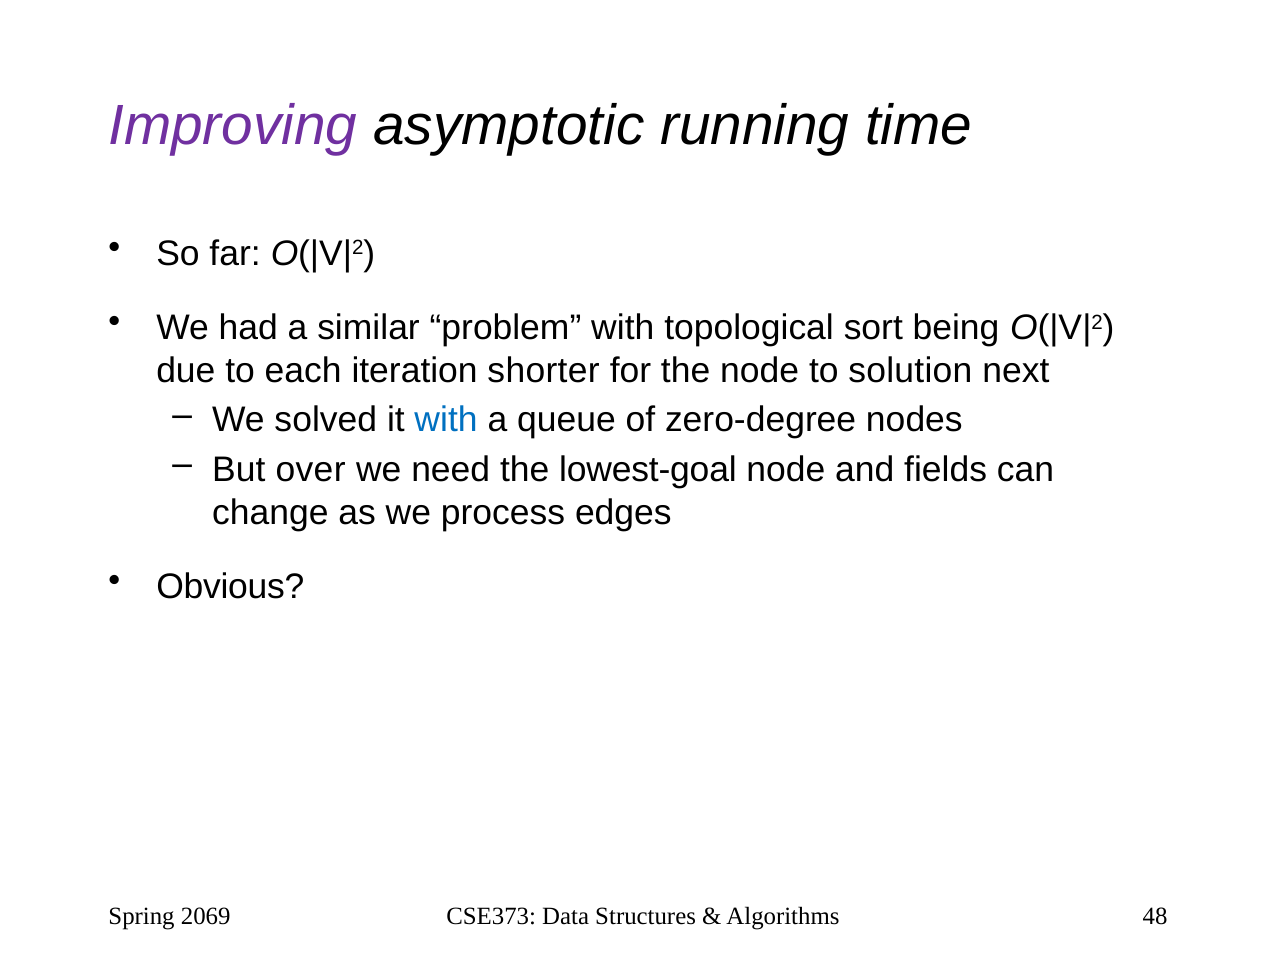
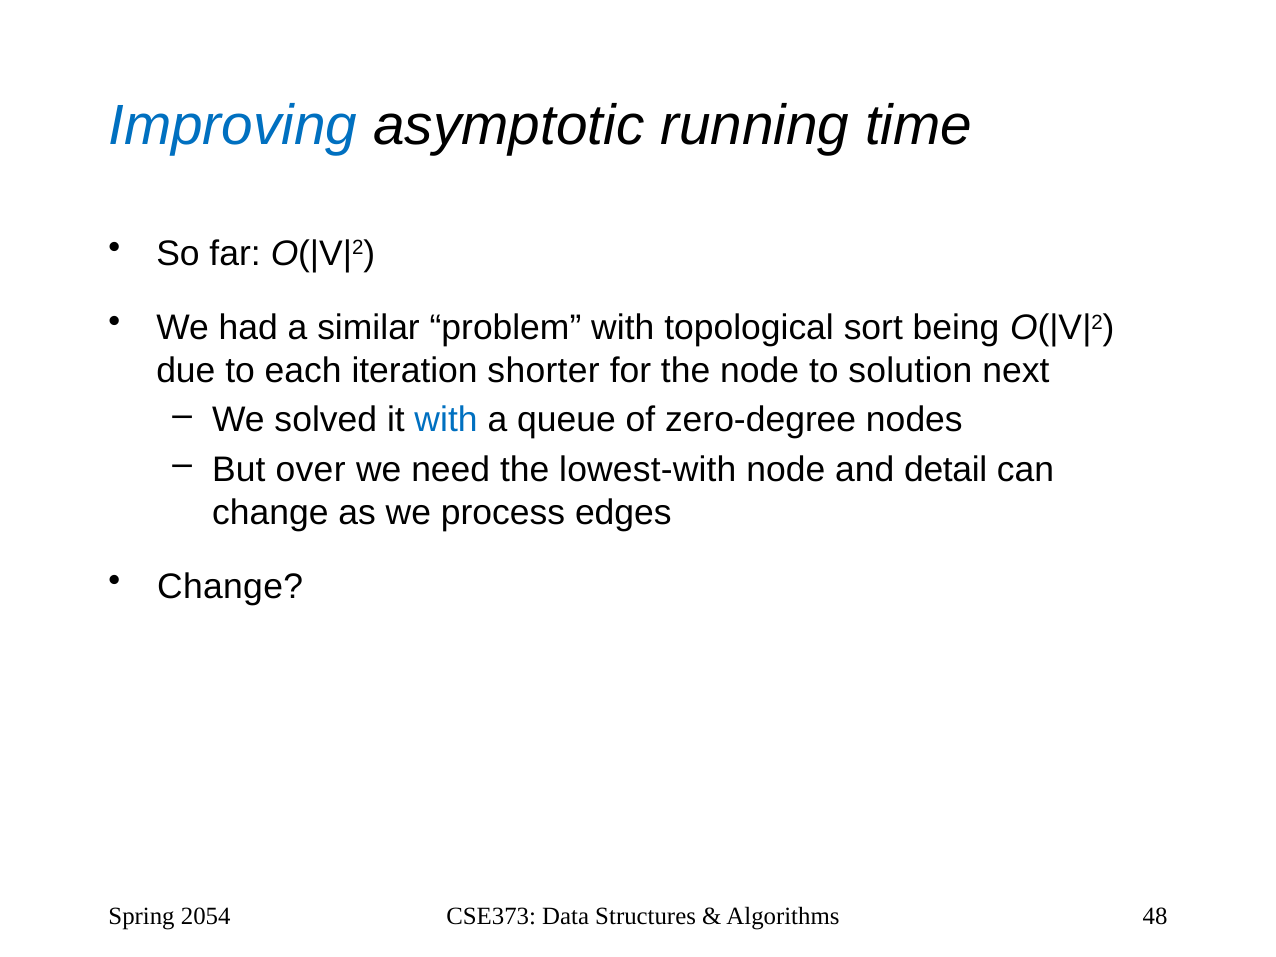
Improving colour: purple -> blue (233, 126)
lowest-goal: lowest-goal -> lowest-with (648, 470)
fields: fields -> detail (946, 470)
Obvious: Obvious -> Change (230, 587)
2069: 2069 -> 2054 (206, 916)
